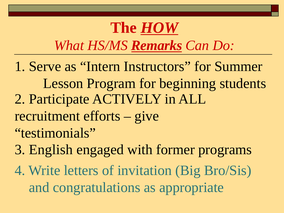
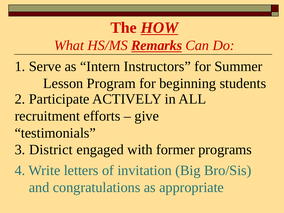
English: English -> District (51, 150)
